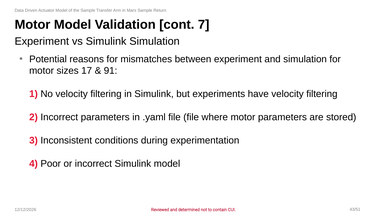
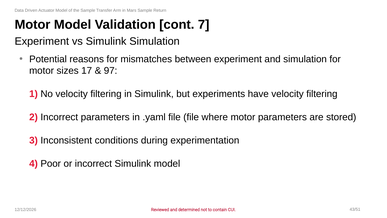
91: 91 -> 97 (111, 71)
